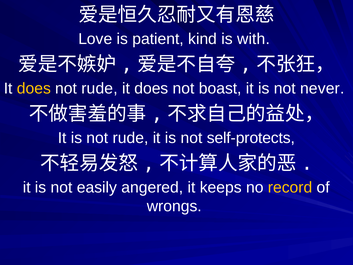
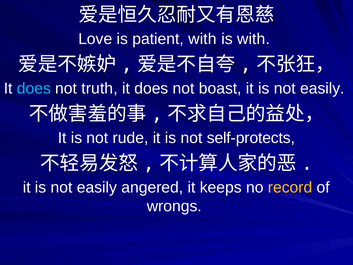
patient kind: kind -> with (202, 39)
does colour: yellow -> light blue (34, 88)
rude: rude -> truth (100, 88)
never: never -> easily (322, 88)
